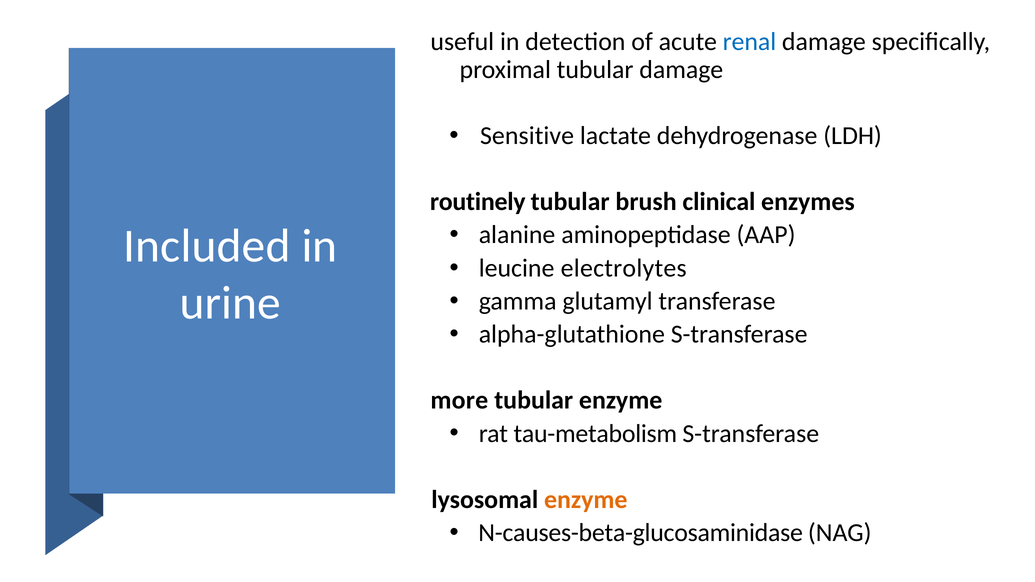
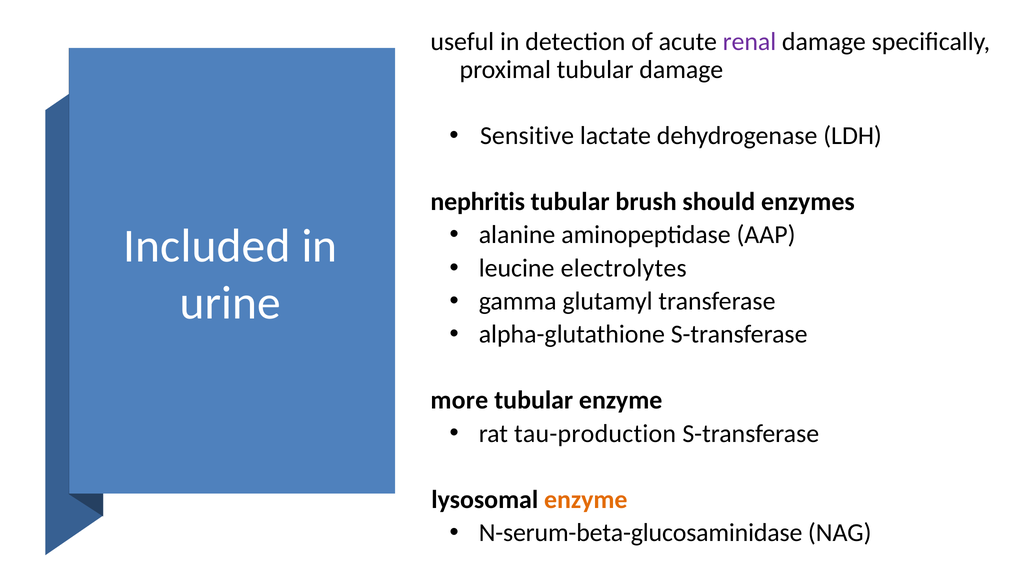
renal colour: blue -> purple (749, 42)
routinely: routinely -> nephritis (478, 202)
clinical: clinical -> should (719, 202)
tau-metabolism: tau-metabolism -> tau-production (595, 434)
N-causes-beta-glucosaminidase: N-causes-beta-glucosaminidase -> N-serum-beta-glucosaminidase (641, 533)
